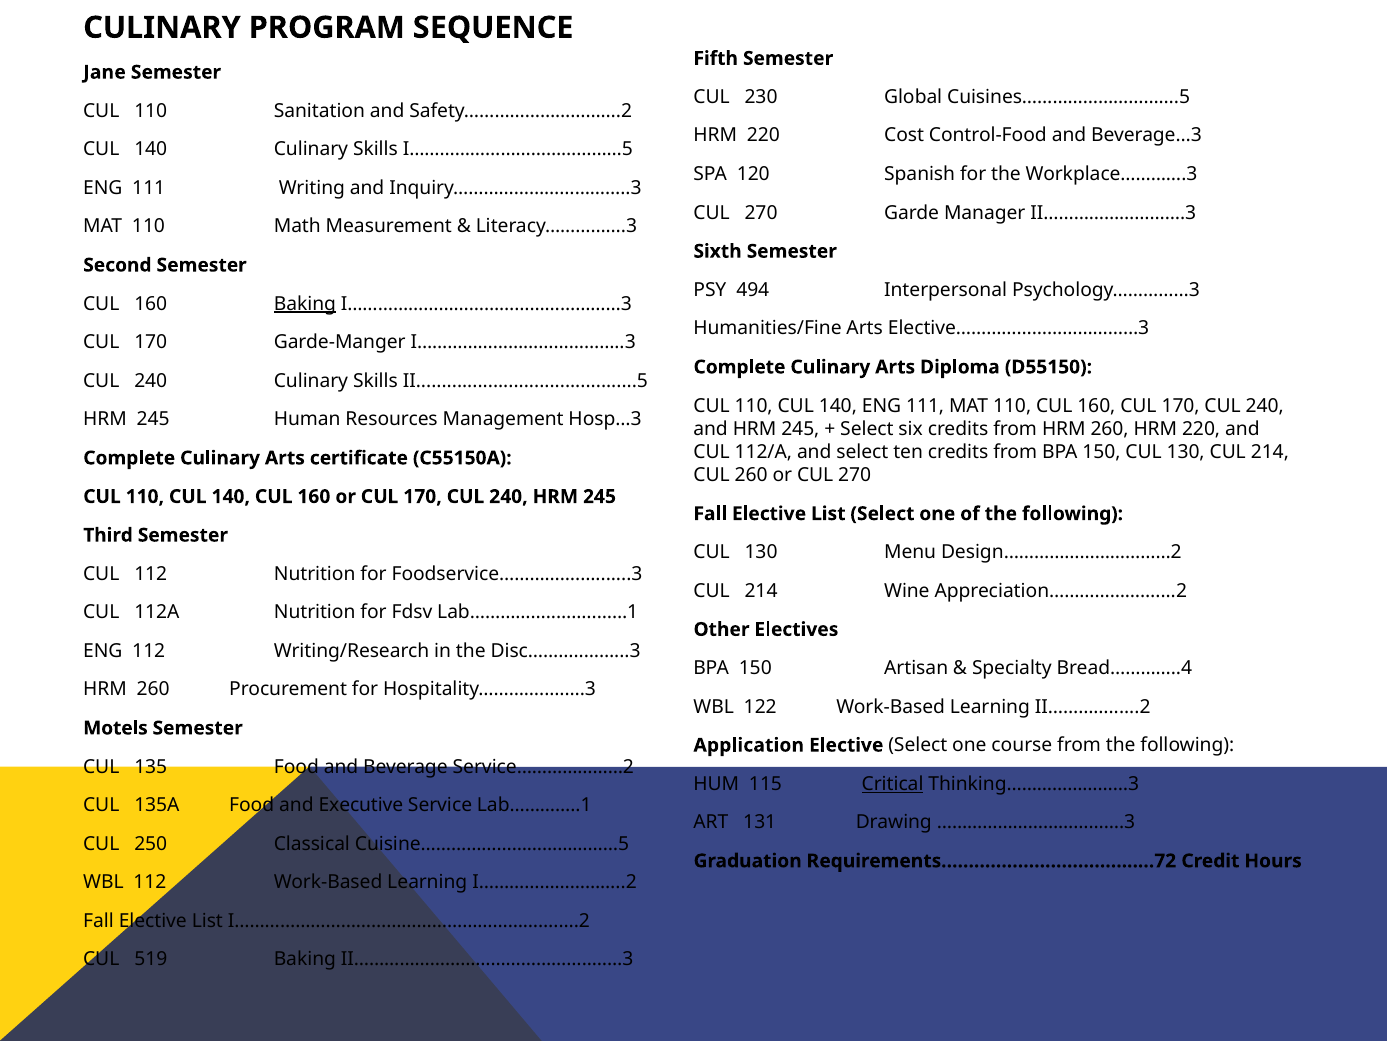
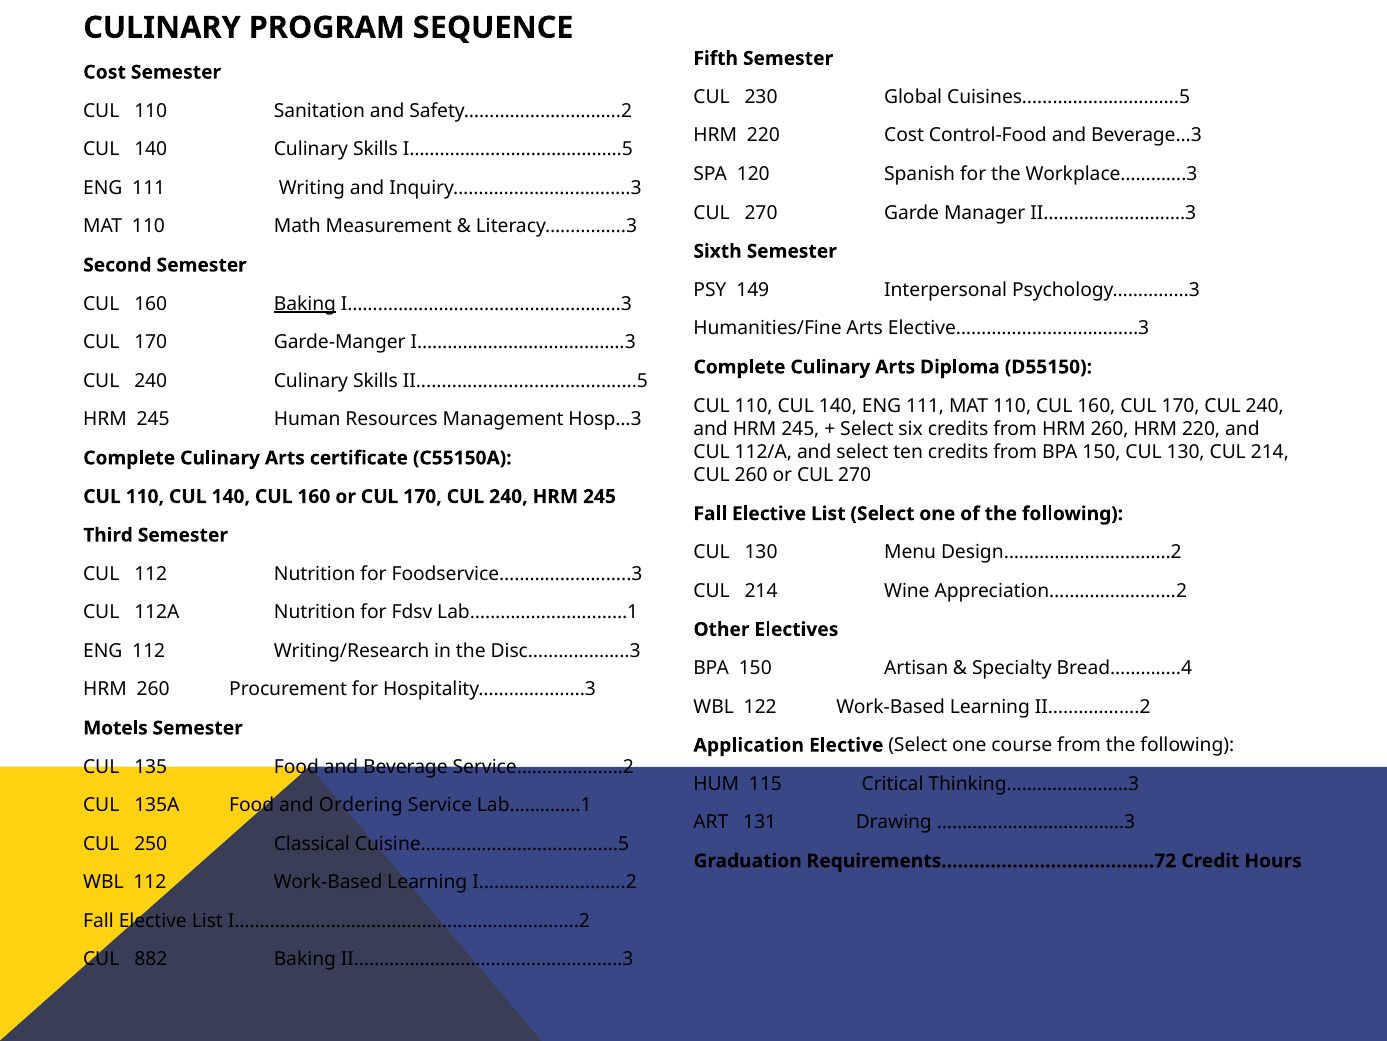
Jane: Jane -> Cost (105, 72)
494: 494 -> 149 (753, 290)
Critical underline: present -> none (893, 783)
Executive: Executive -> Ordering (361, 805)
519: 519 -> 882 (151, 959)
